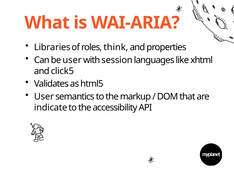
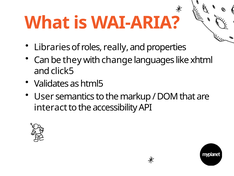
think: think -> really (116, 47)
be user: user -> they (72, 60)
session: session -> change (117, 60)
indicate: indicate -> interact (51, 107)
